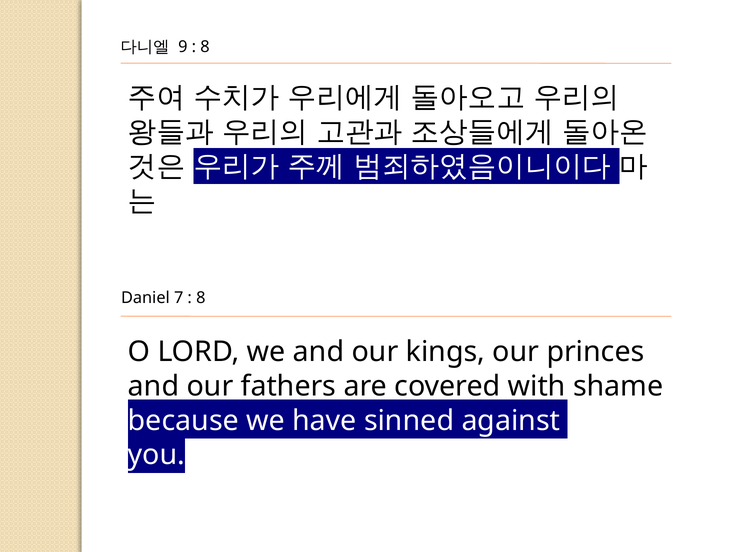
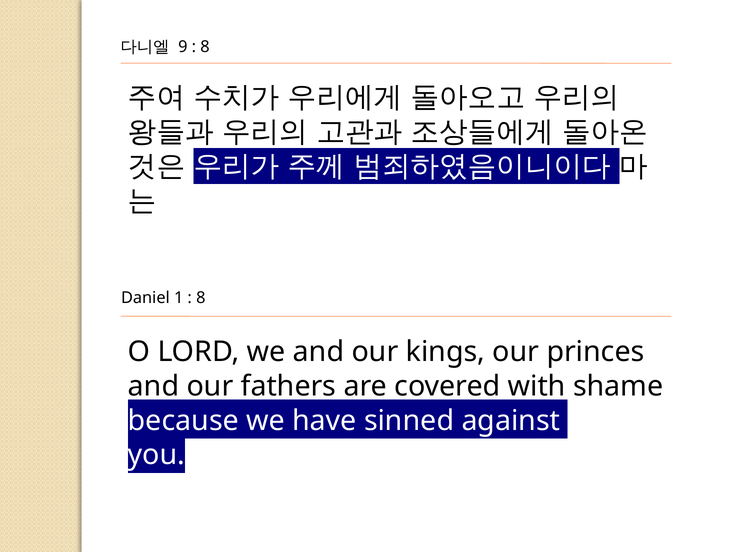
7: 7 -> 1 (179, 298)
